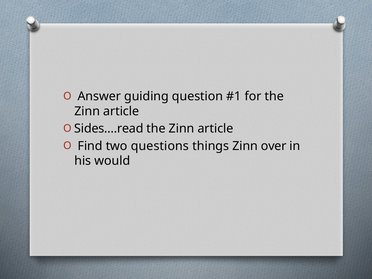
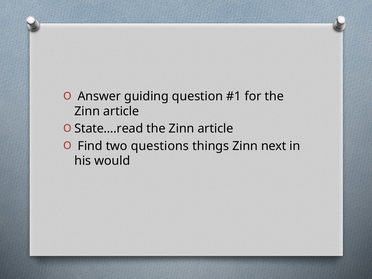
Sides….read: Sides….read -> State….read (109, 129)
over: over -> next (274, 146)
